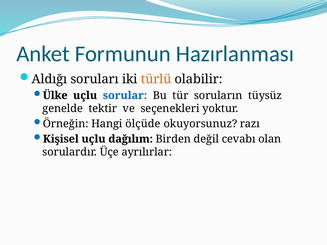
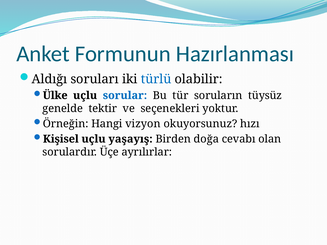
türlü colour: orange -> blue (156, 79)
ölçüde: ölçüde -> vizyon (143, 124)
razı: razı -> hızı (250, 124)
dağılım: dağılım -> yaşayış (131, 139)
değil: değil -> doğa (206, 139)
